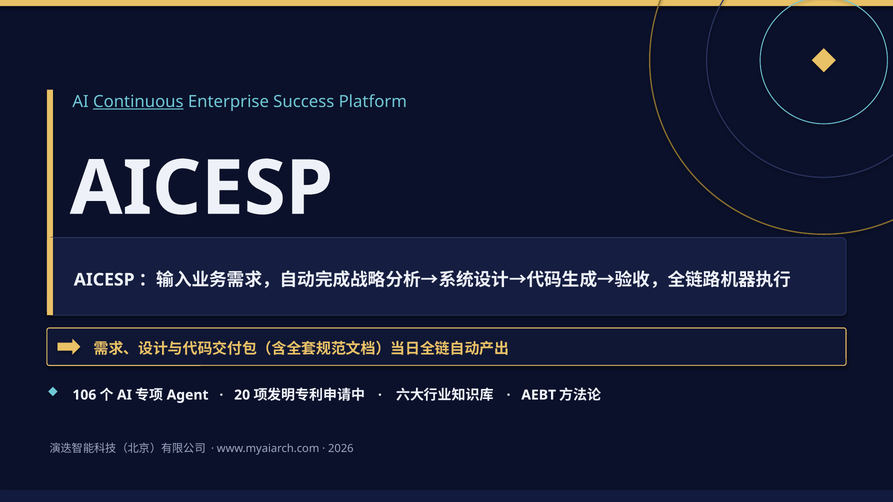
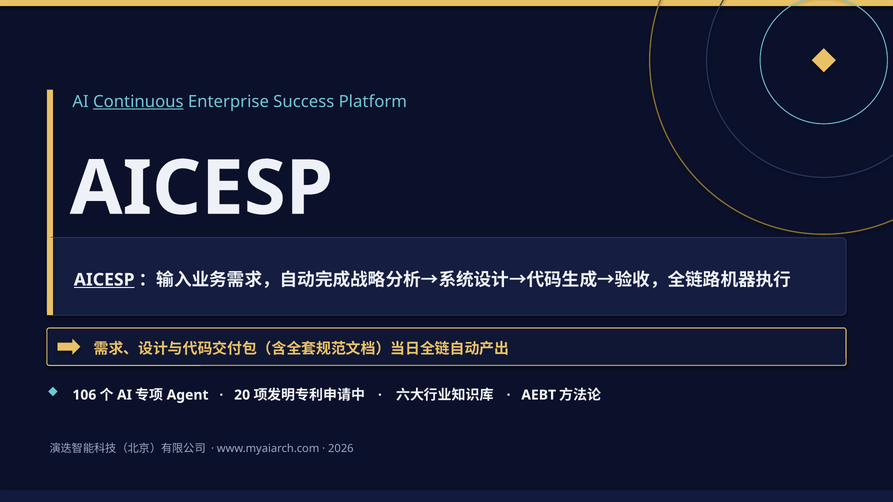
AICESP underline: none -> present (104, 280)
